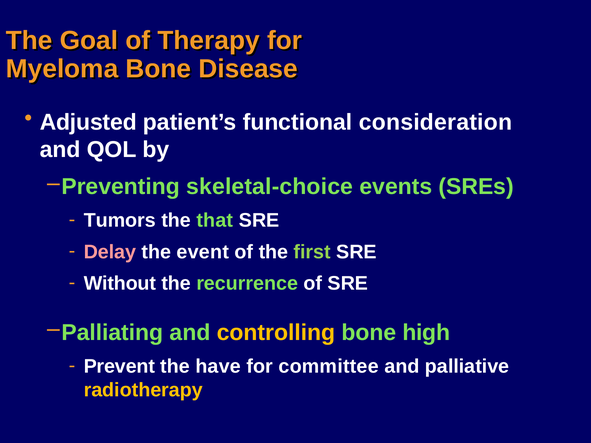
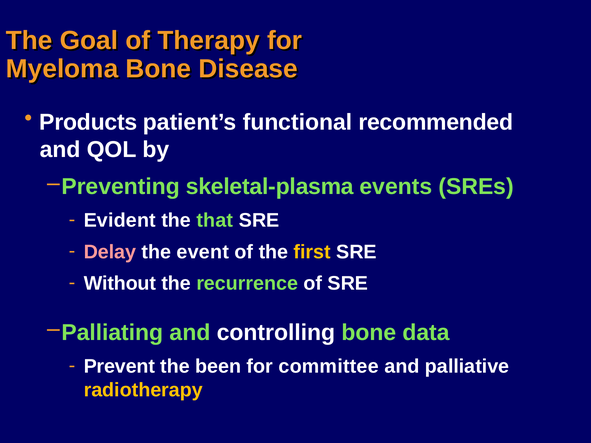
Adjusted: Adjusted -> Products (88, 122)
consideration: consideration -> recommended (436, 122)
skeletal-choice: skeletal-choice -> skeletal-plasma (270, 187)
Tumors: Tumors -> Evident (120, 221)
first colour: light green -> yellow (312, 252)
controlling colour: yellow -> white (276, 333)
high: high -> data (426, 333)
have: have -> been (218, 367)
